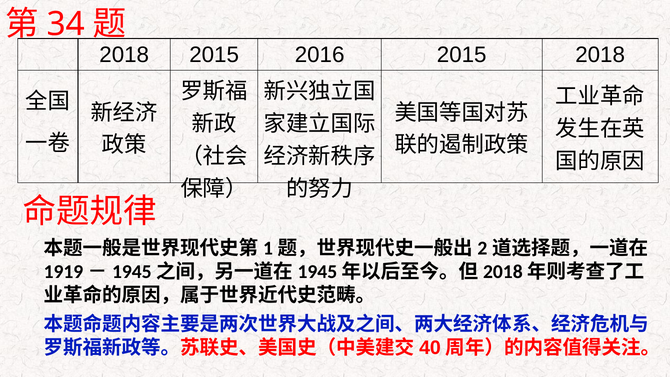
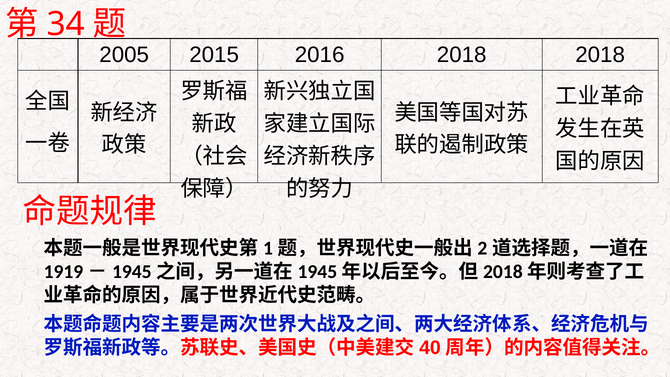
2018: 2018 -> 2005 (124, 55)
2016 2015: 2015 -> 2018 (462, 55)
